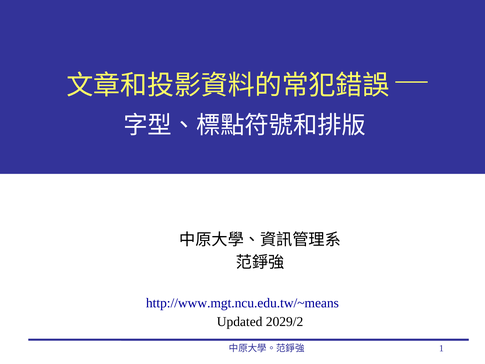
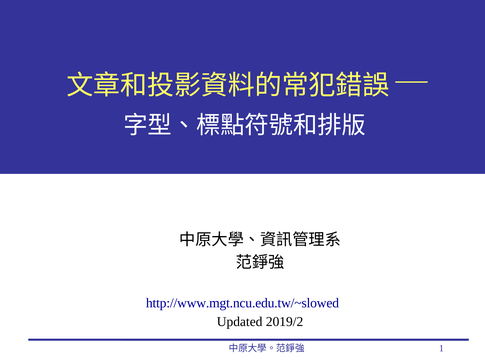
http://www.mgt.ncu.edu.tw/~means: http://www.mgt.ncu.edu.tw/~means -> http://www.mgt.ncu.edu.tw/~slowed (242, 303)
2029/2: 2029/2 -> 2019/2 (285, 322)
